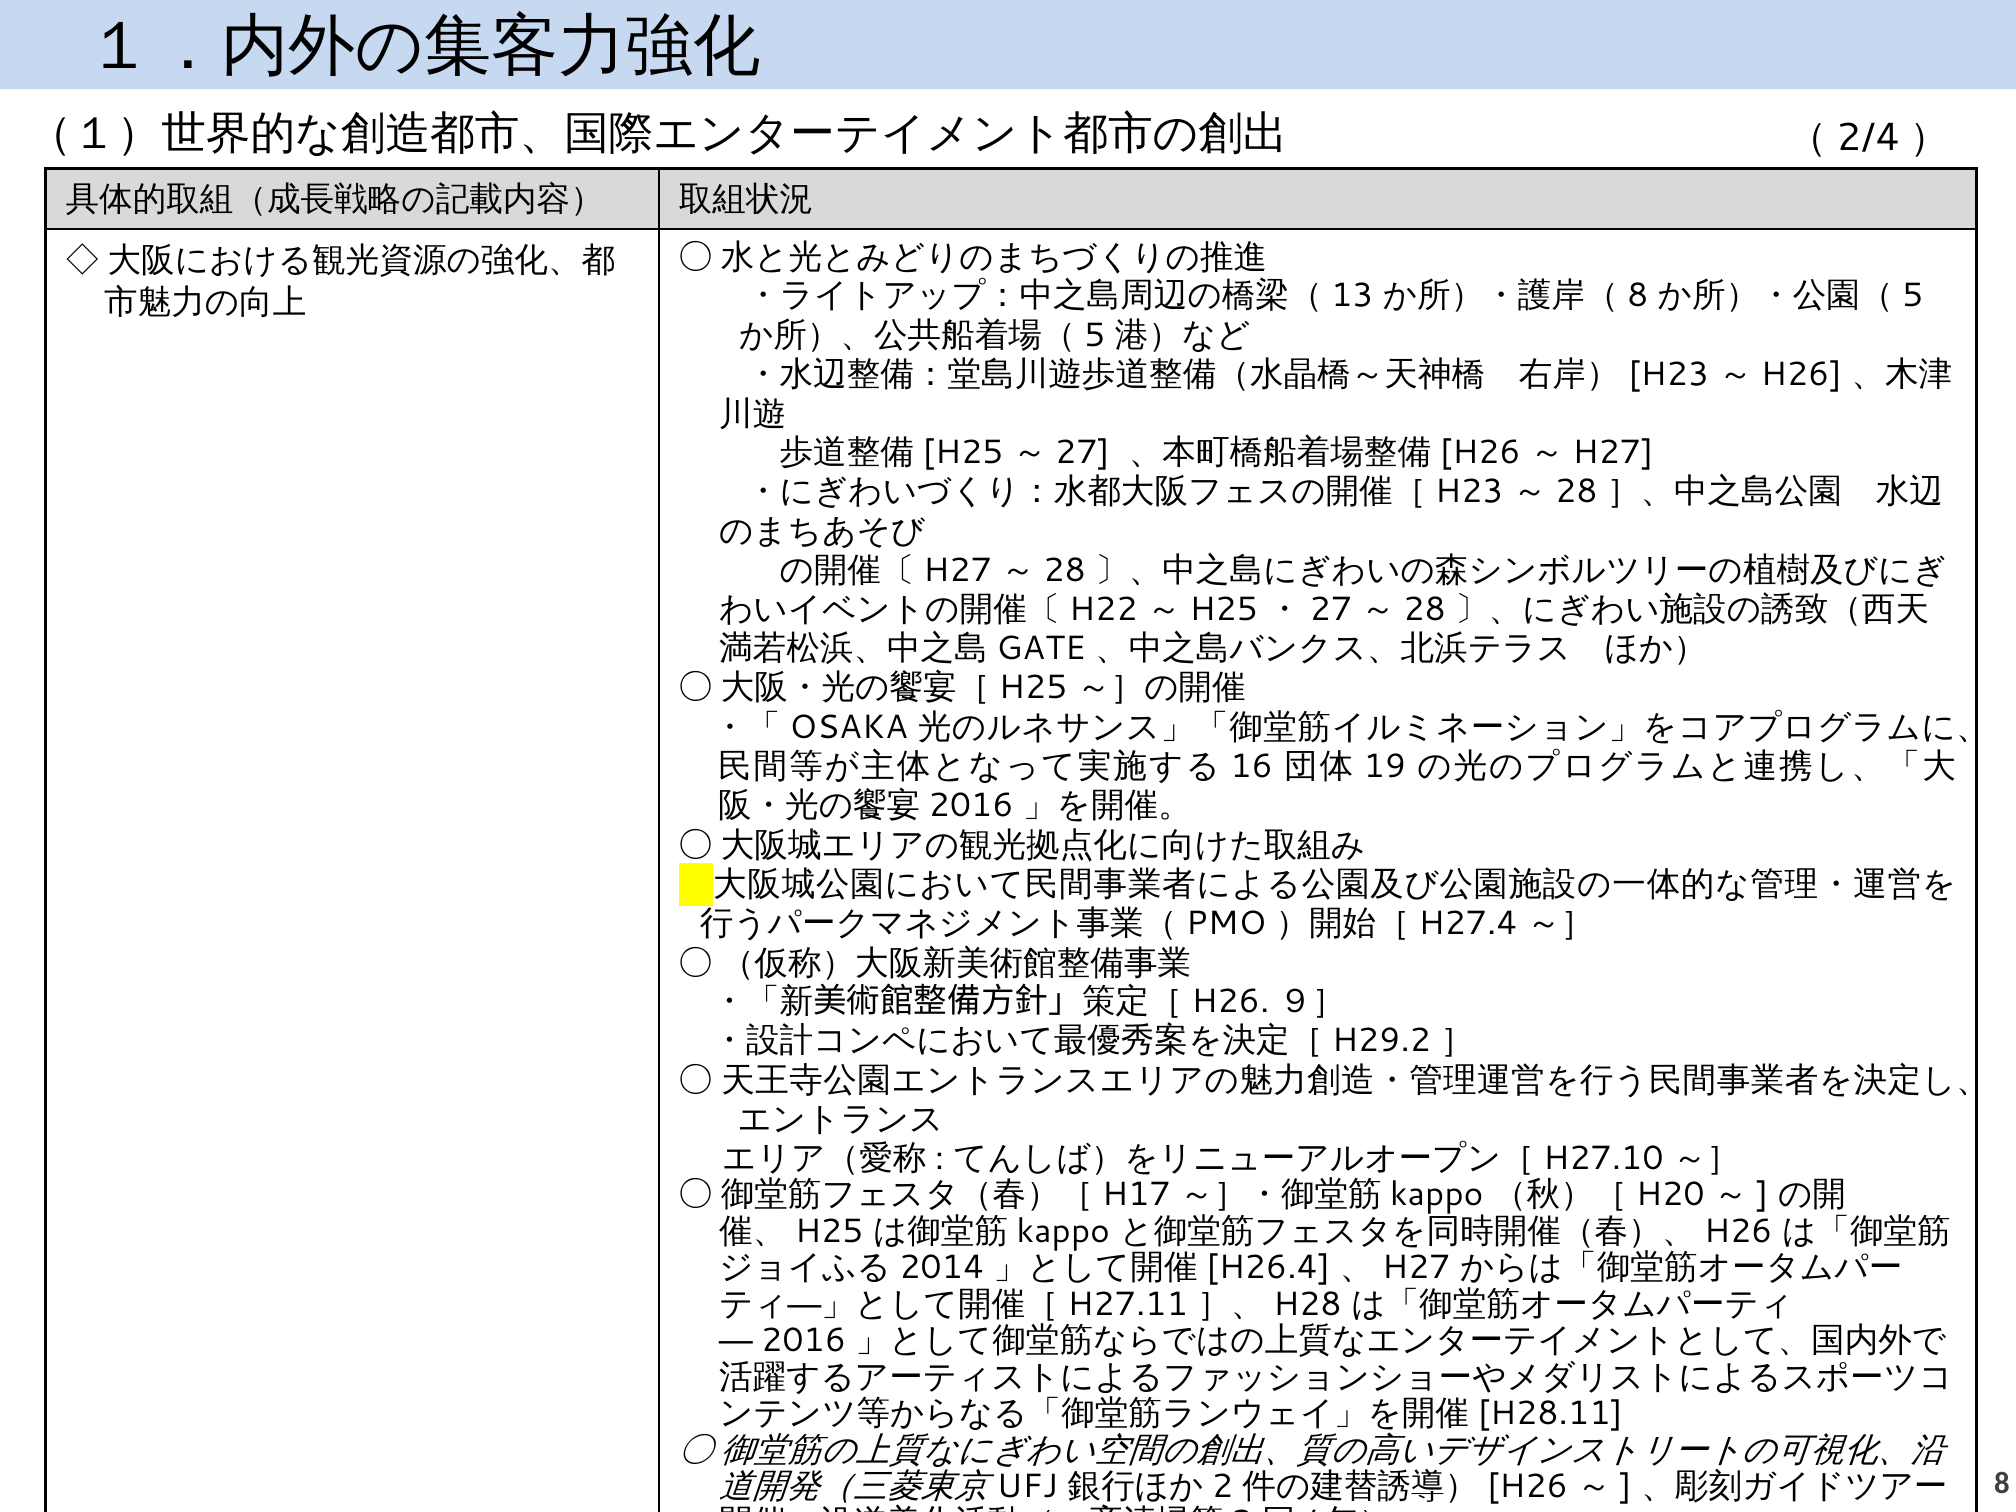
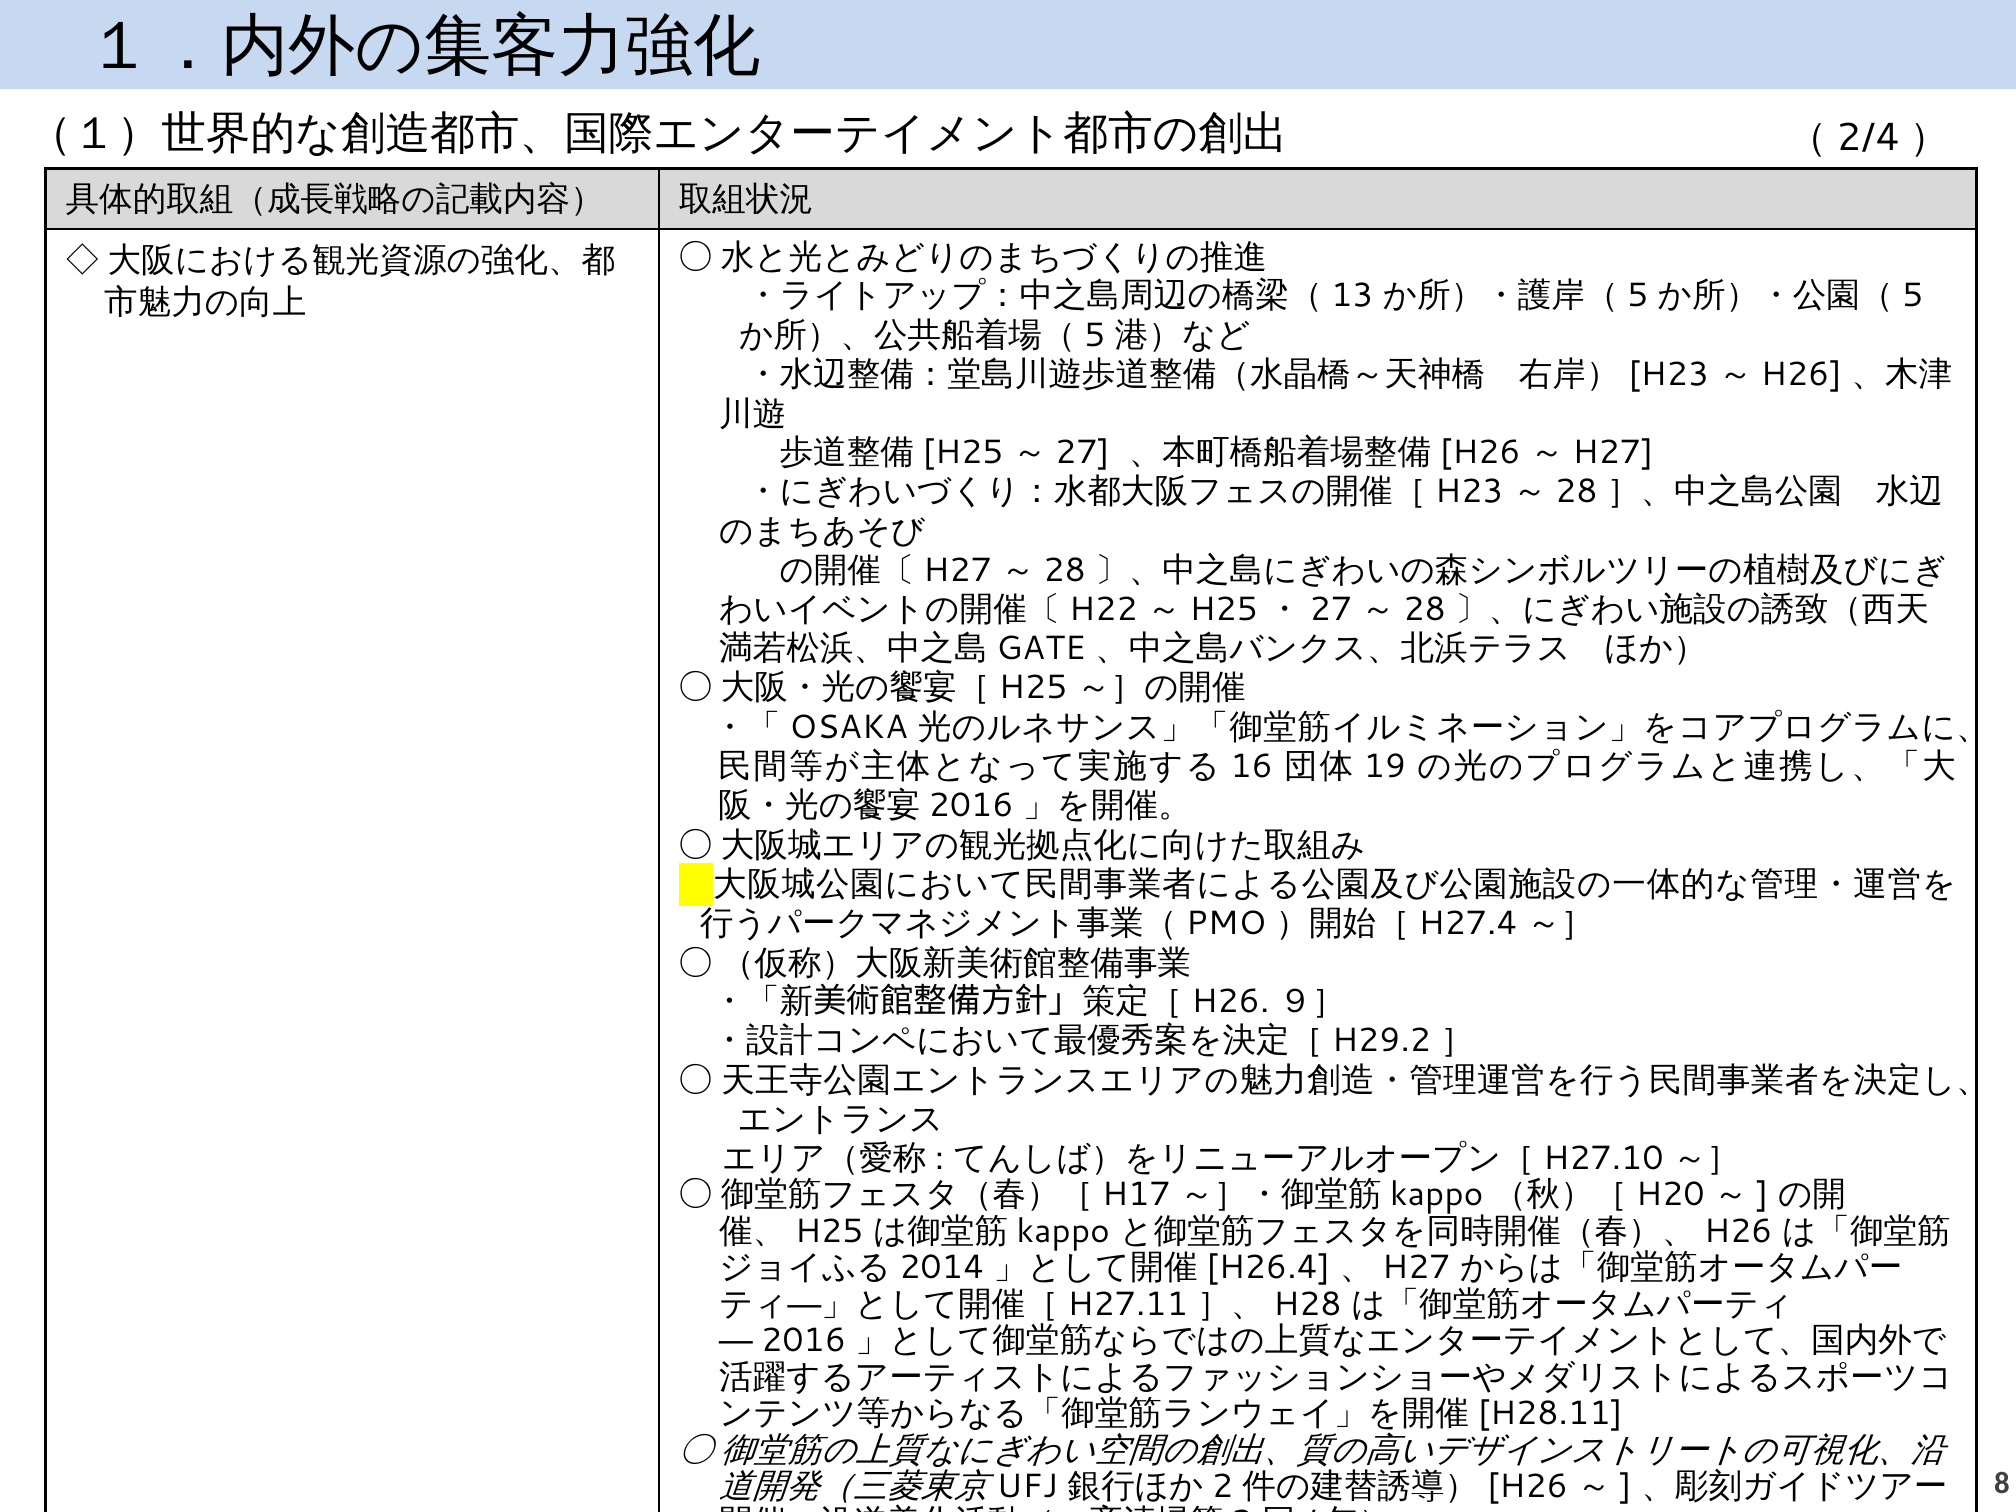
8: 8 -> 5 (1638, 296)
